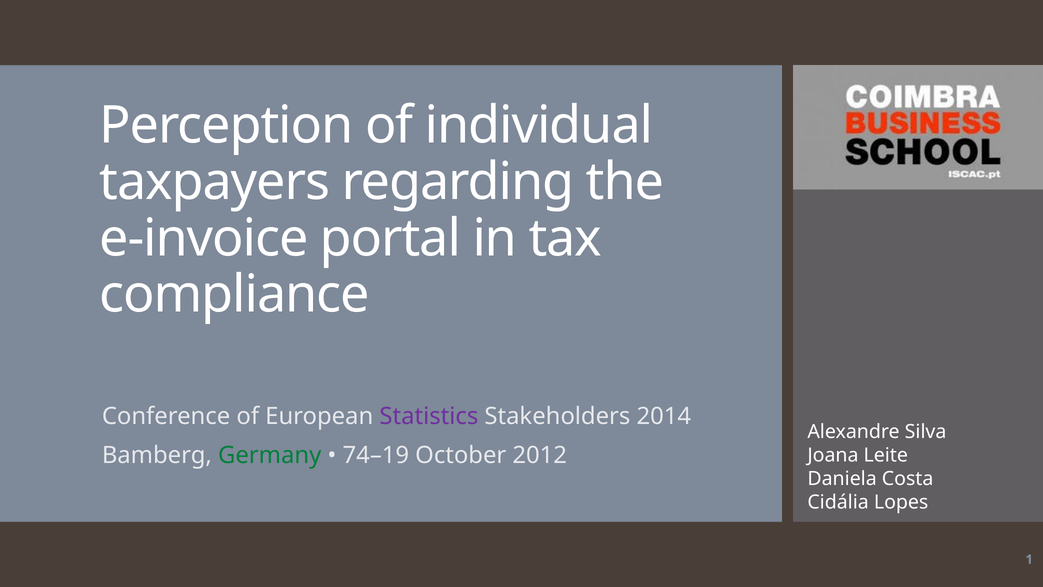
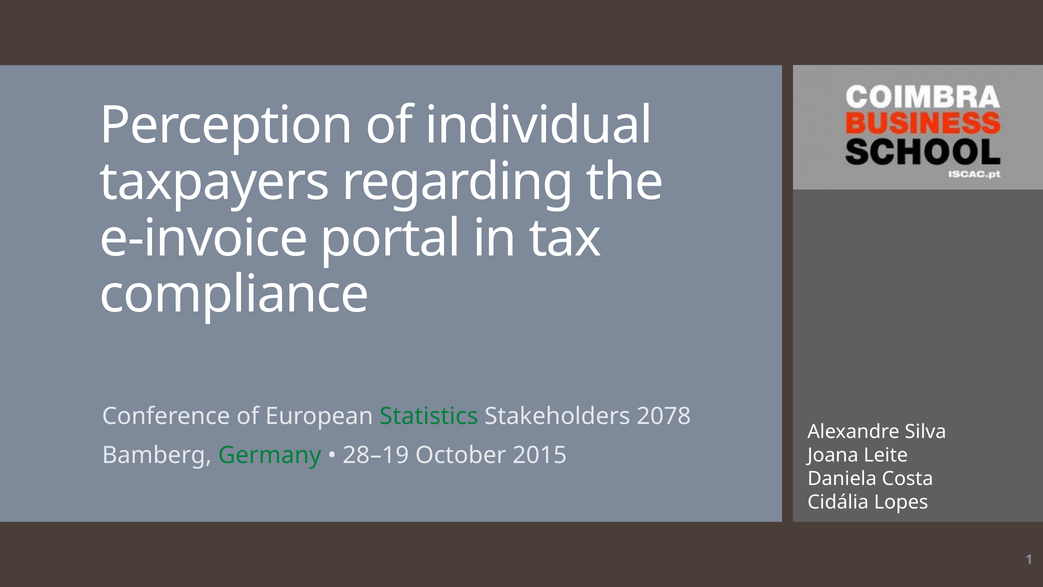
Statistics colour: purple -> green (429, 416)
2014: 2014 -> 2078 (664, 416)
74–19: 74–19 -> 28–19 (376, 455)
2012: 2012 -> 2015 (540, 455)
